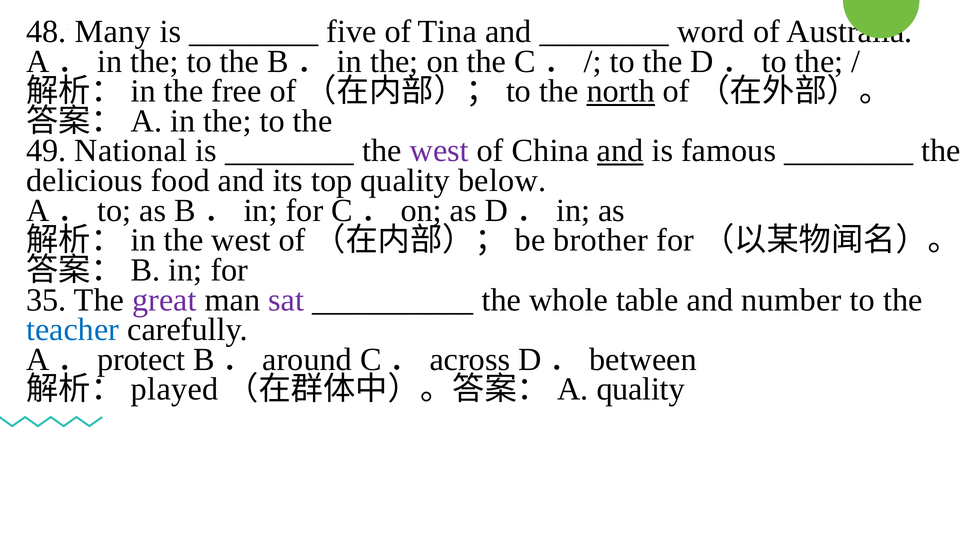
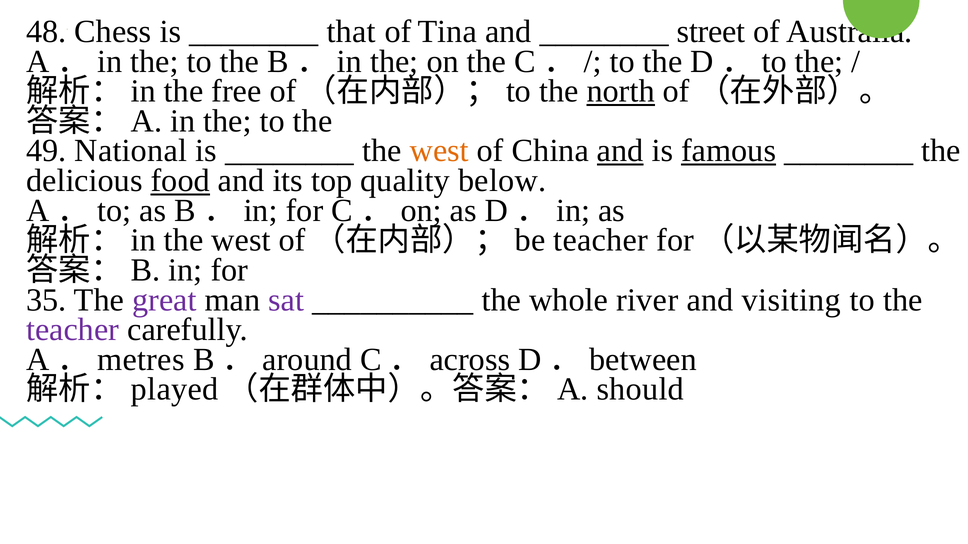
Many: Many -> Chess (113, 32)
five: five -> that (351, 32)
word: word -> street (711, 32)
west colour: purple -> orange (439, 151)
famous underline: none -> present (729, 151)
food underline: none -> present (180, 181)
brother: brother -> teacher (601, 240)
table: table -> river (647, 300)
number: number -> visiting (791, 300)
teacher colour: blue -> purple (73, 330)
protect: protect -> metres (141, 360)
quality: quality -> should (640, 390)
